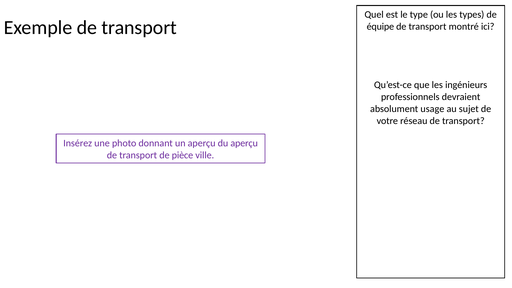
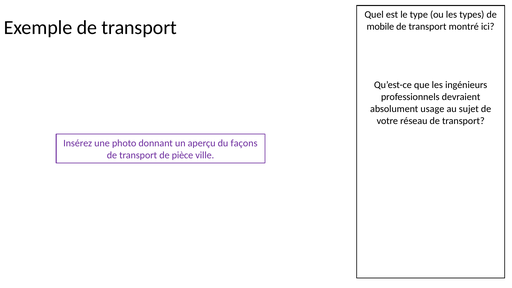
équipe: équipe -> mobile (380, 27)
du aperçu: aperçu -> façons (244, 143)
